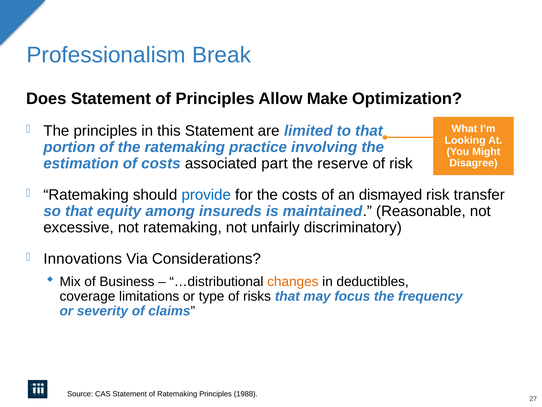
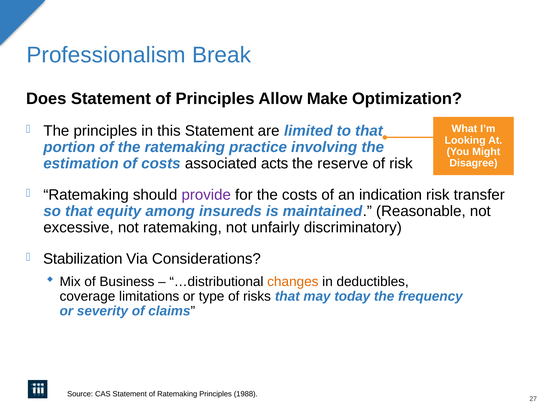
part: part -> acts (275, 163)
provide colour: blue -> purple (206, 195)
dismayed: dismayed -> indication (391, 195)
Innovations: Innovations -> Stabilization (83, 259)
focus: focus -> today (352, 296)
